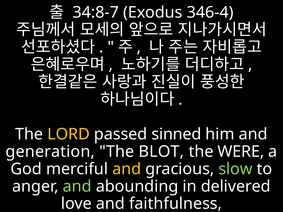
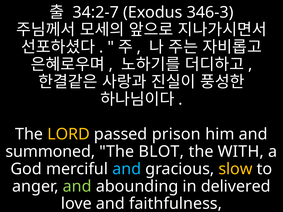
34:8-7: 34:8-7 -> 34:2-7 (96, 12)
346-4: 346-4 -> 346-3 (210, 12)
sinned: sinned -> prison (176, 134)
generation: generation -> summoned (50, 152)
WERE: WERE -> WITH (241, 152)
and colour: yellow -> light blue (127, 169)
slow colour: light green -> yellow (235, 169)
